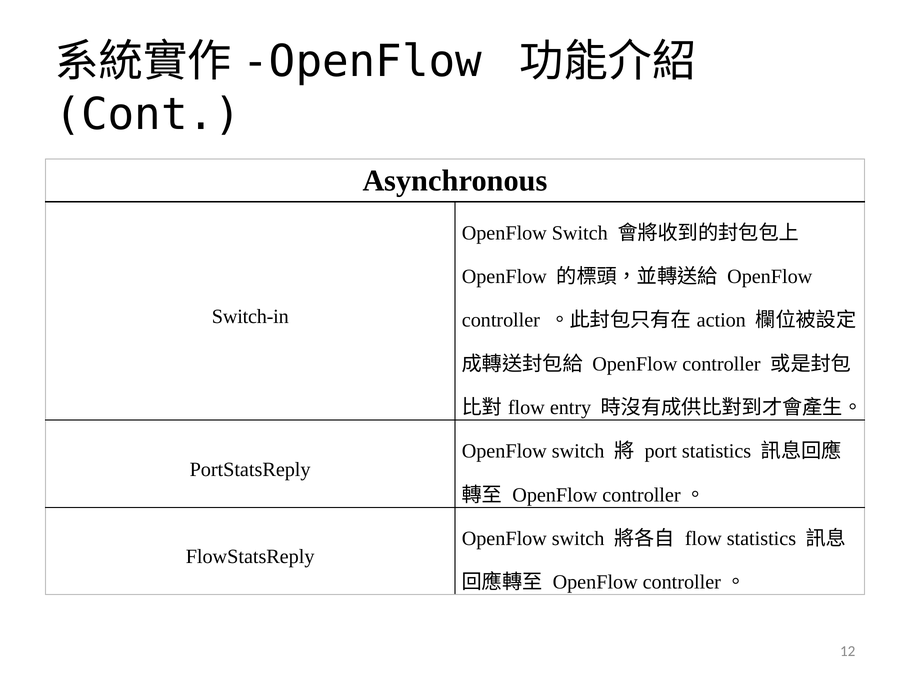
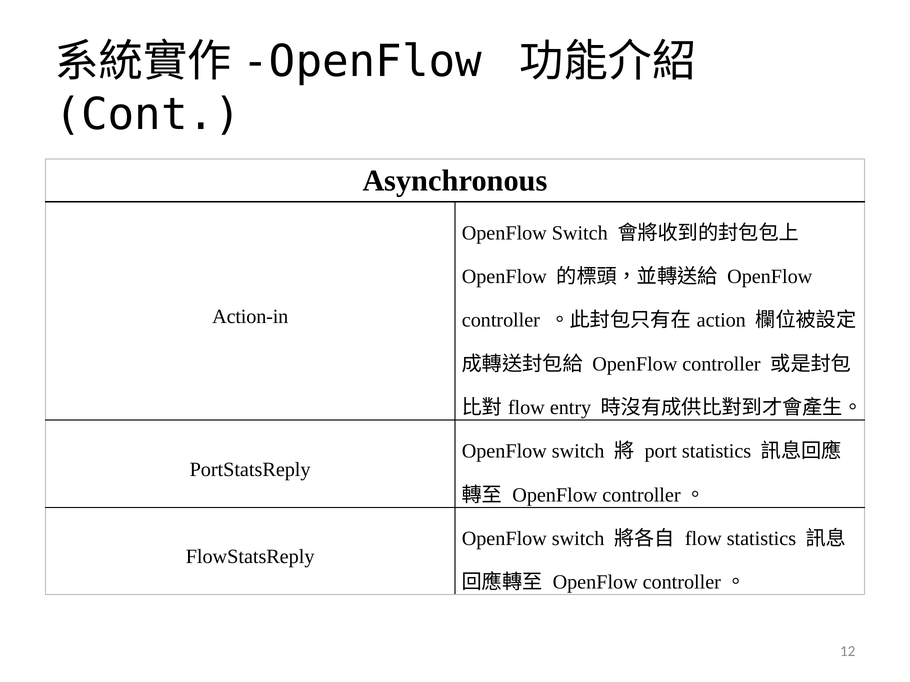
Switch-in: Switch-in -> Action-in (250, 317)
